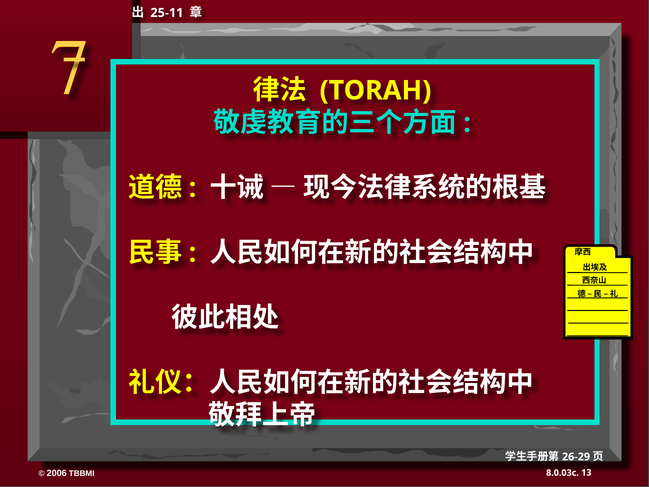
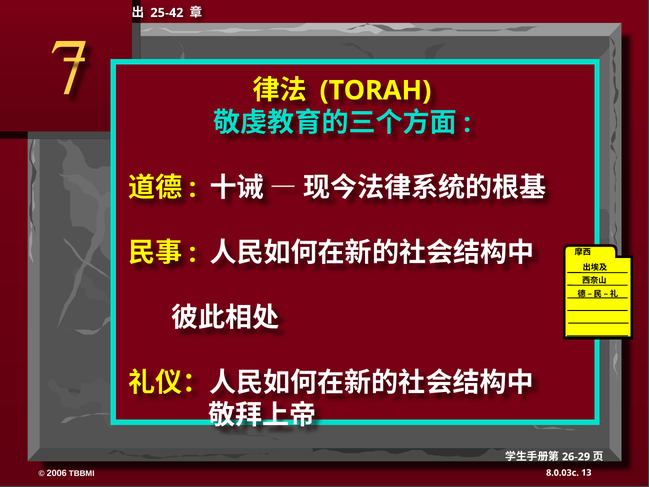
25-11: 25-11 -> 25-42 (167, 13)
